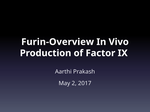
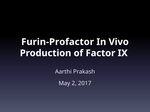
Furin-Overview: Furin-Overview -> Furin-Profactor (58, 42)
